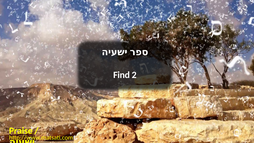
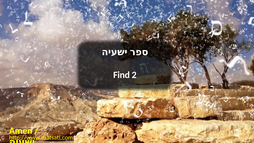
Praise: Praise -> Amen (21, 131)
